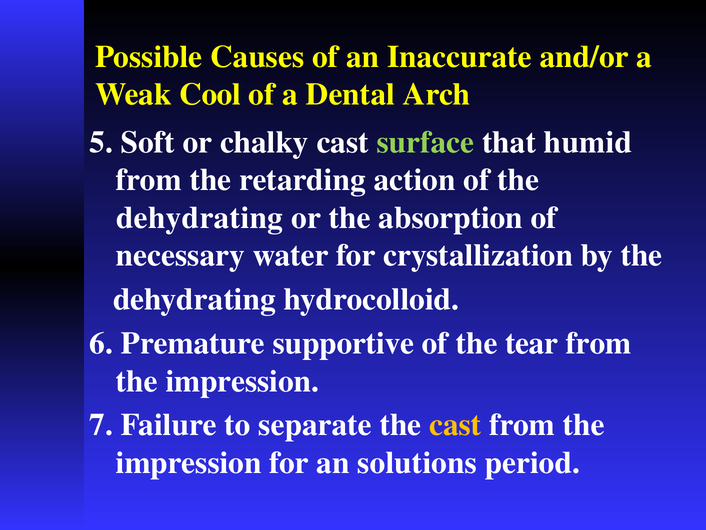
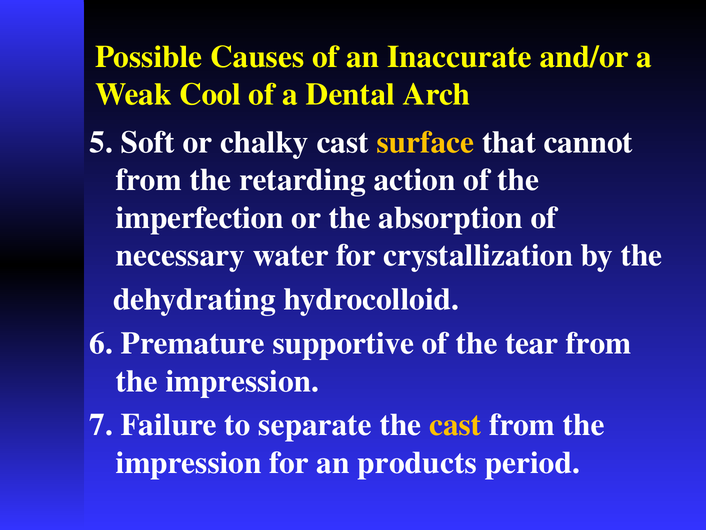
surface colour: light green -> yellow (425, 142)
humid: humid -> cannot (588, 142)
dehydrating: dehydrating -> imperfection (200, 218)
solutions: solutions -> products (417, 462)
